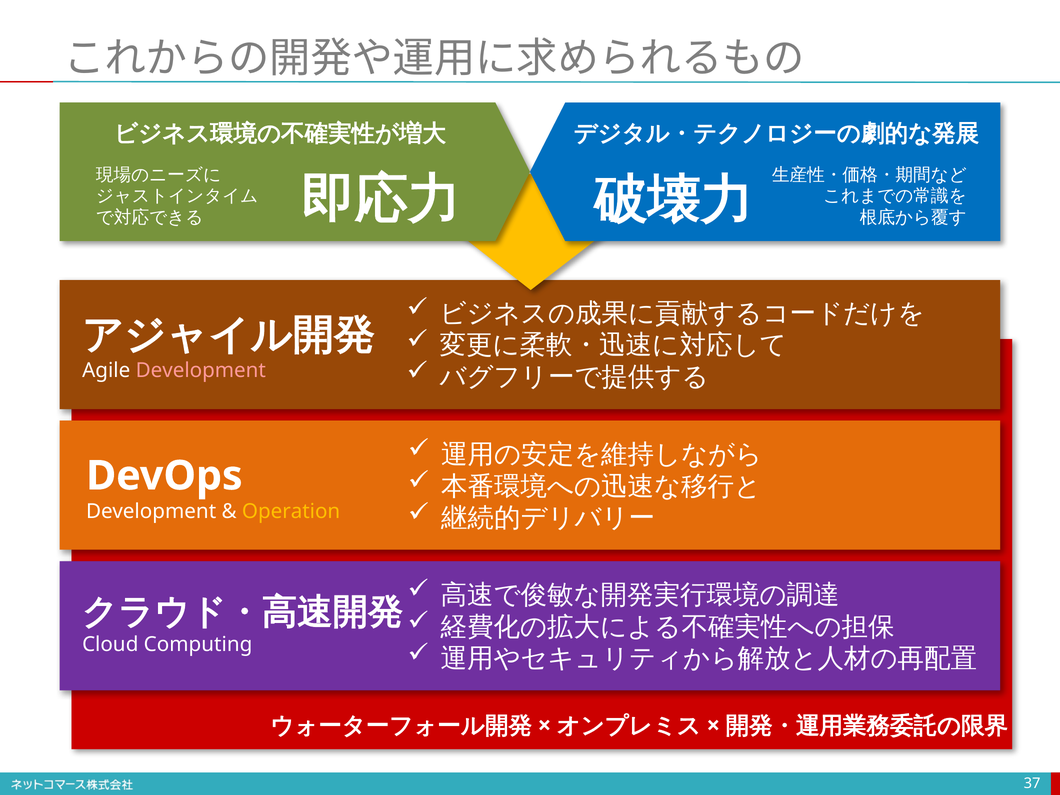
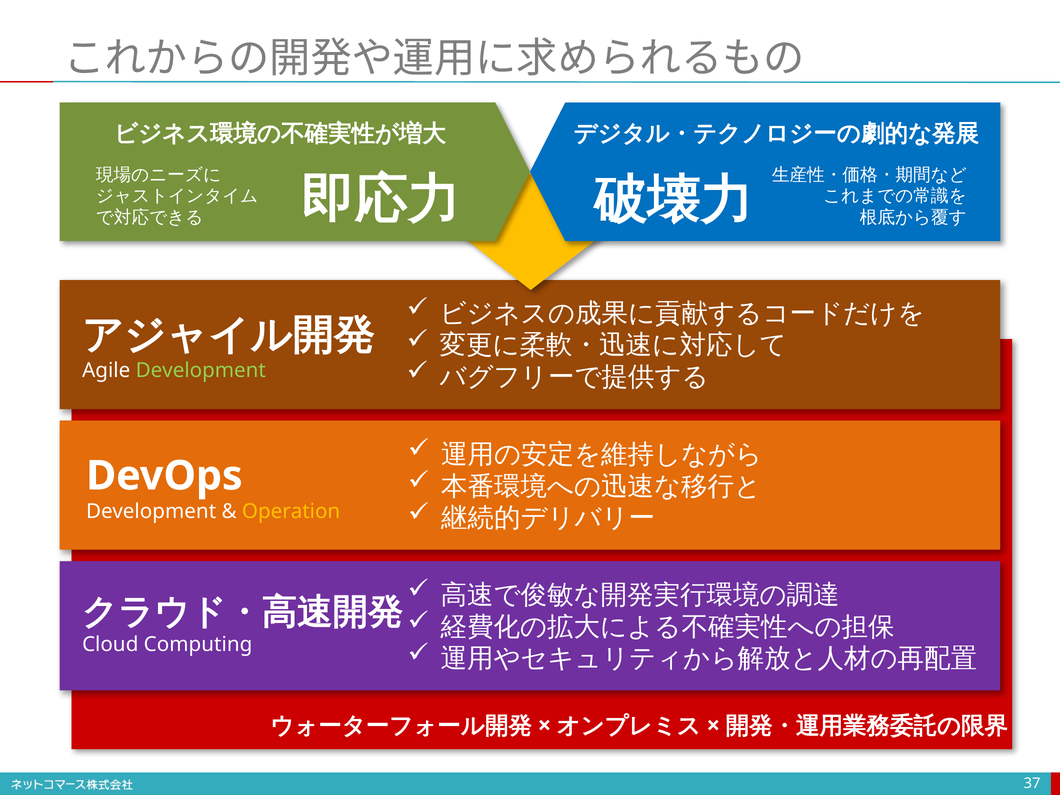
Development colour: pink -> light green (201, 370)
